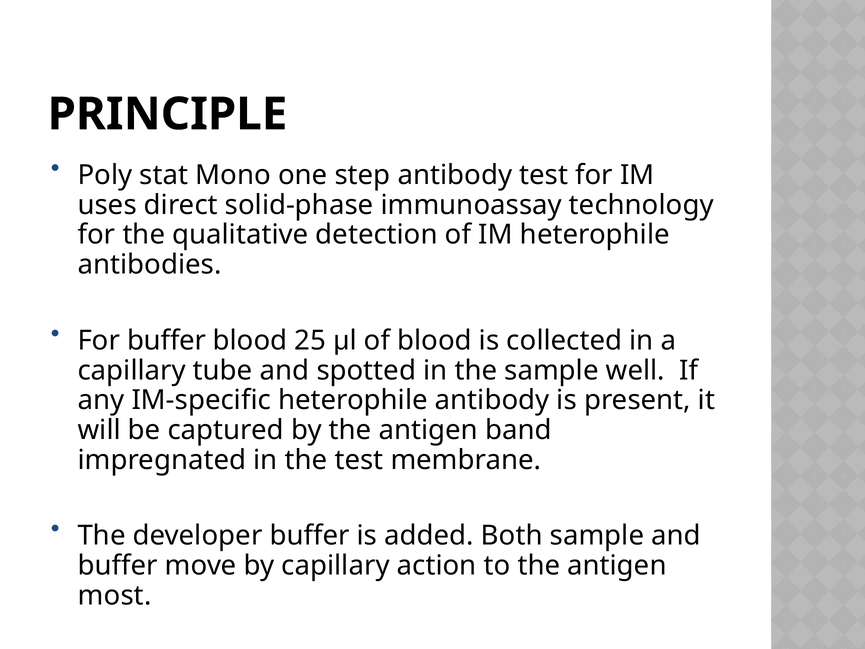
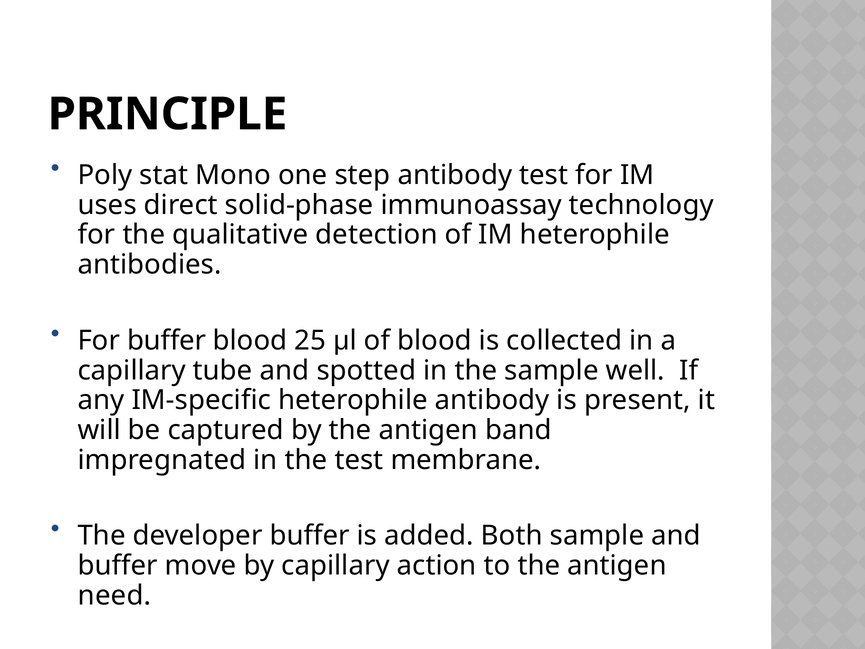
most: most -> need (115, 595)
